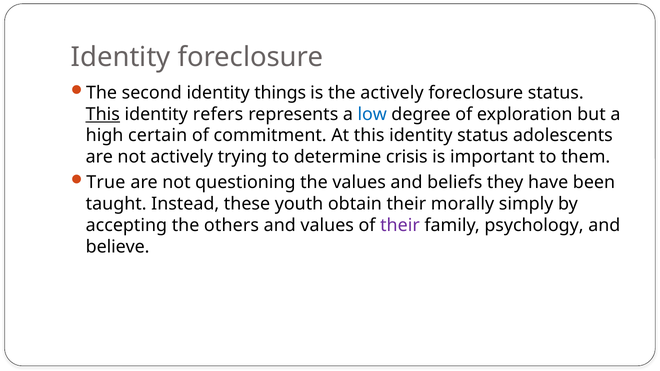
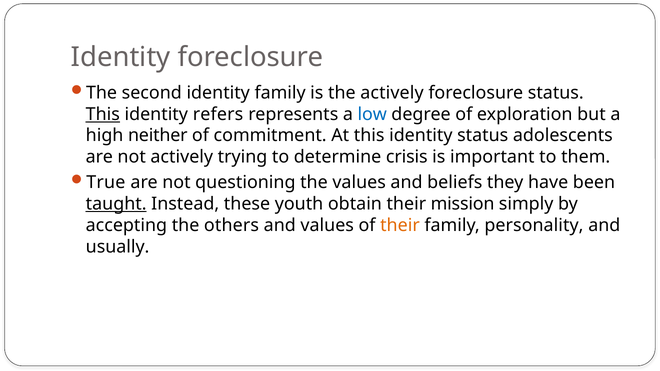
identity things: things -> family (280, 93)
certain: certain -> neither (158, 136)
taught underline: none -> present (116, 204)
morally: morally -> mission (463, 204)
their colour: purple -> orange (400, 225)
psychology: psychology -> personality (534, 225)
believe: believe -> usually (118, 247)
